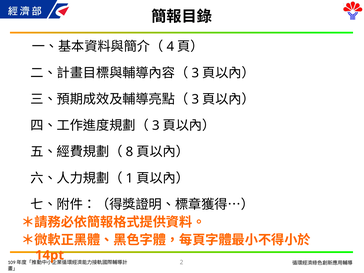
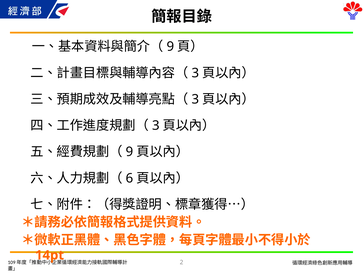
4: 4 -> 9 (170, 46)
8: 8 -> 9 (129, 152)
1: 1 -> 6 (129, 178)
